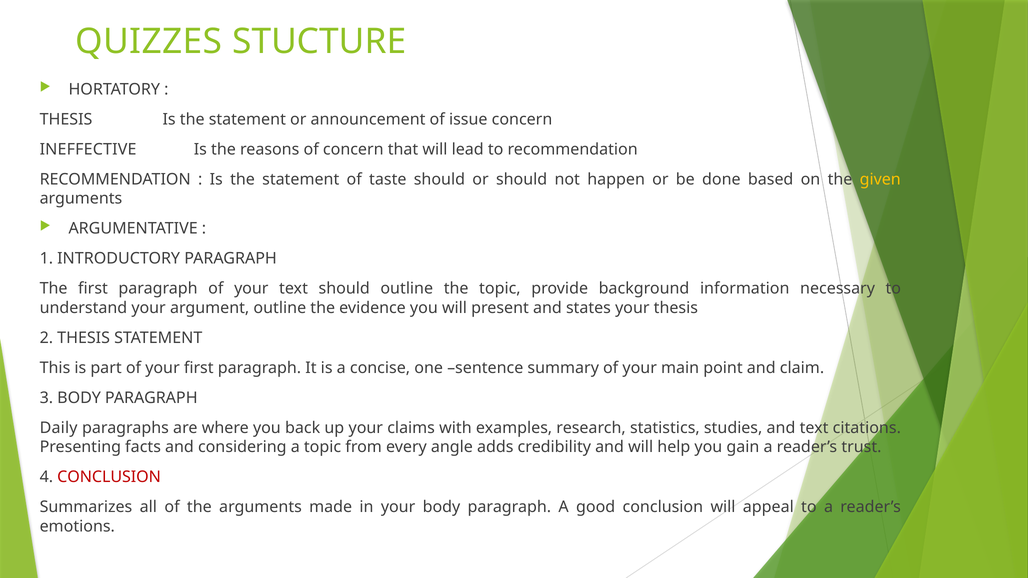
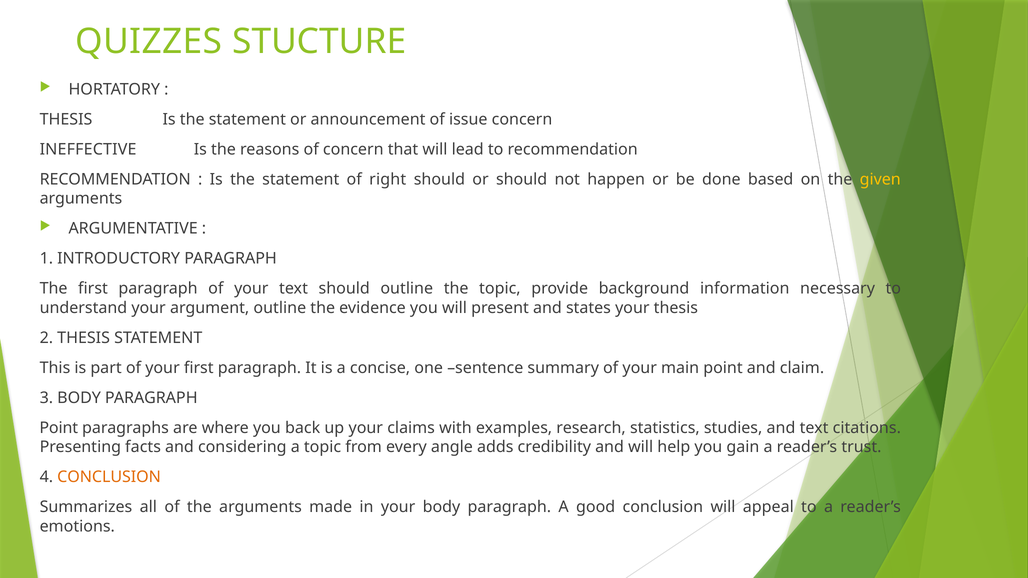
taste: taste -> right (388, 179)
Daily: Daily -> Point (59, 428)
CONCLUSION colour: red -> orange (109, 477)
